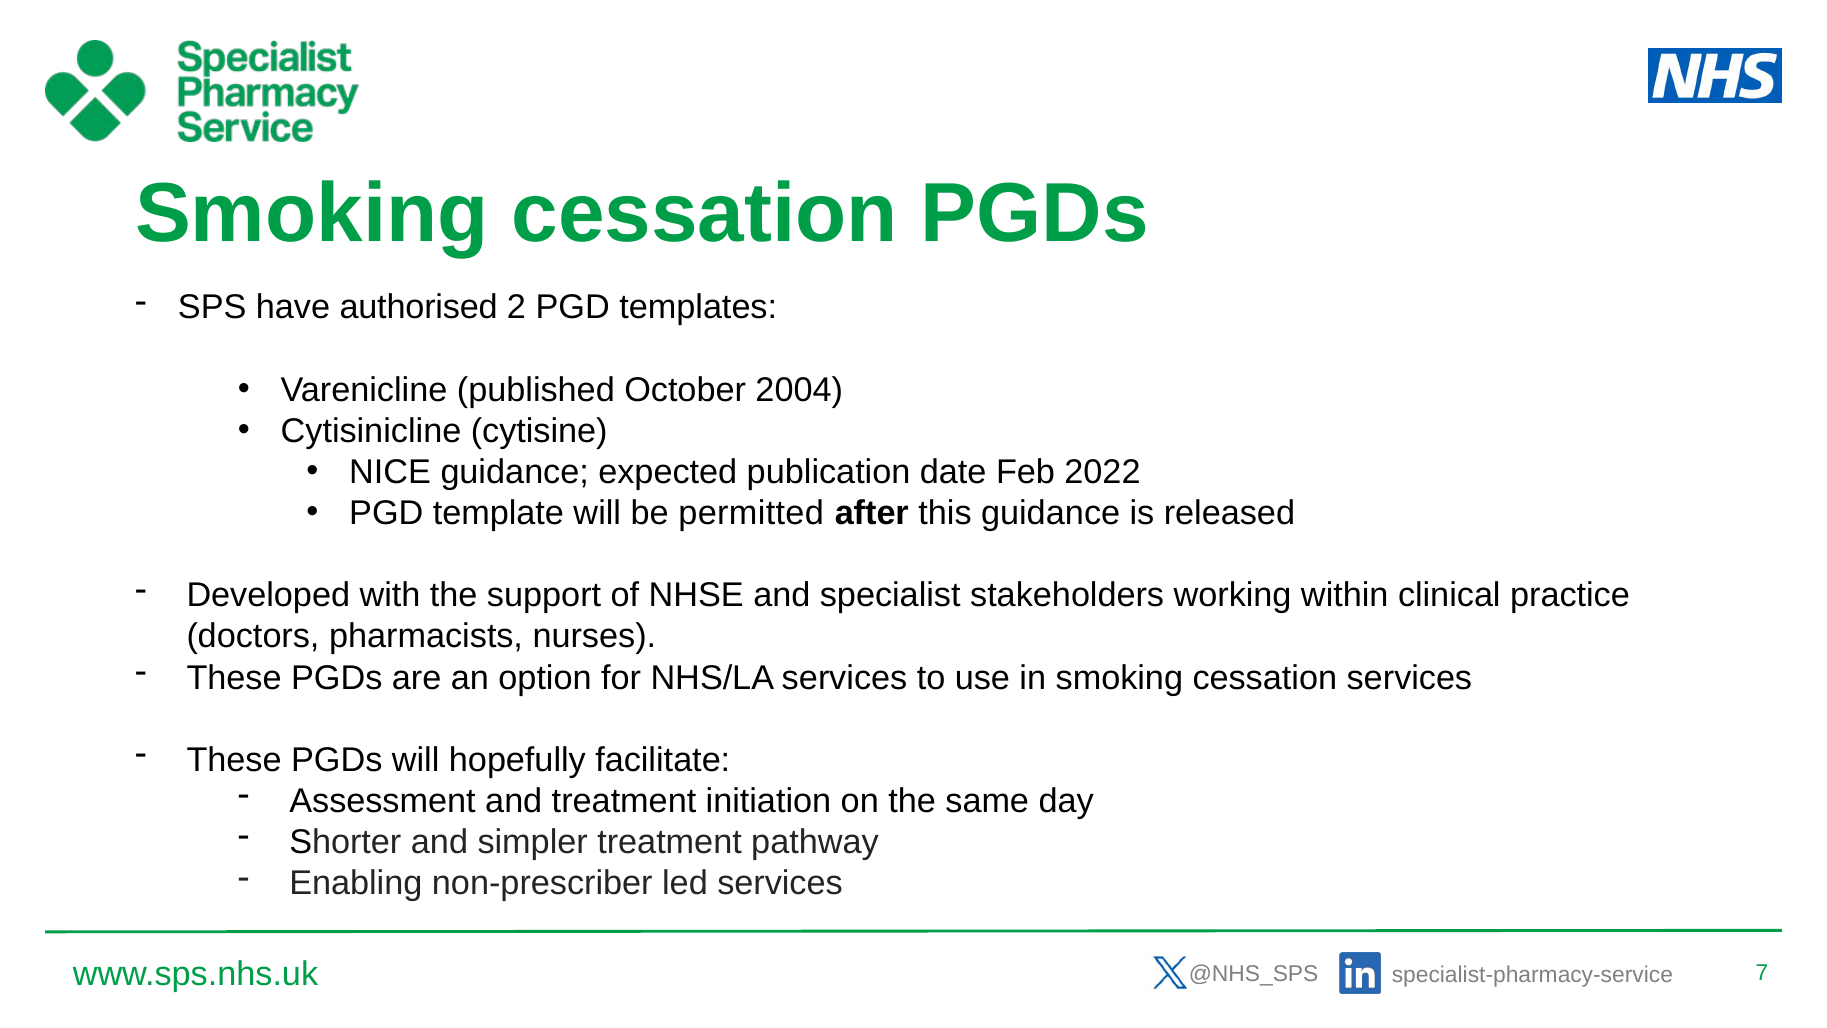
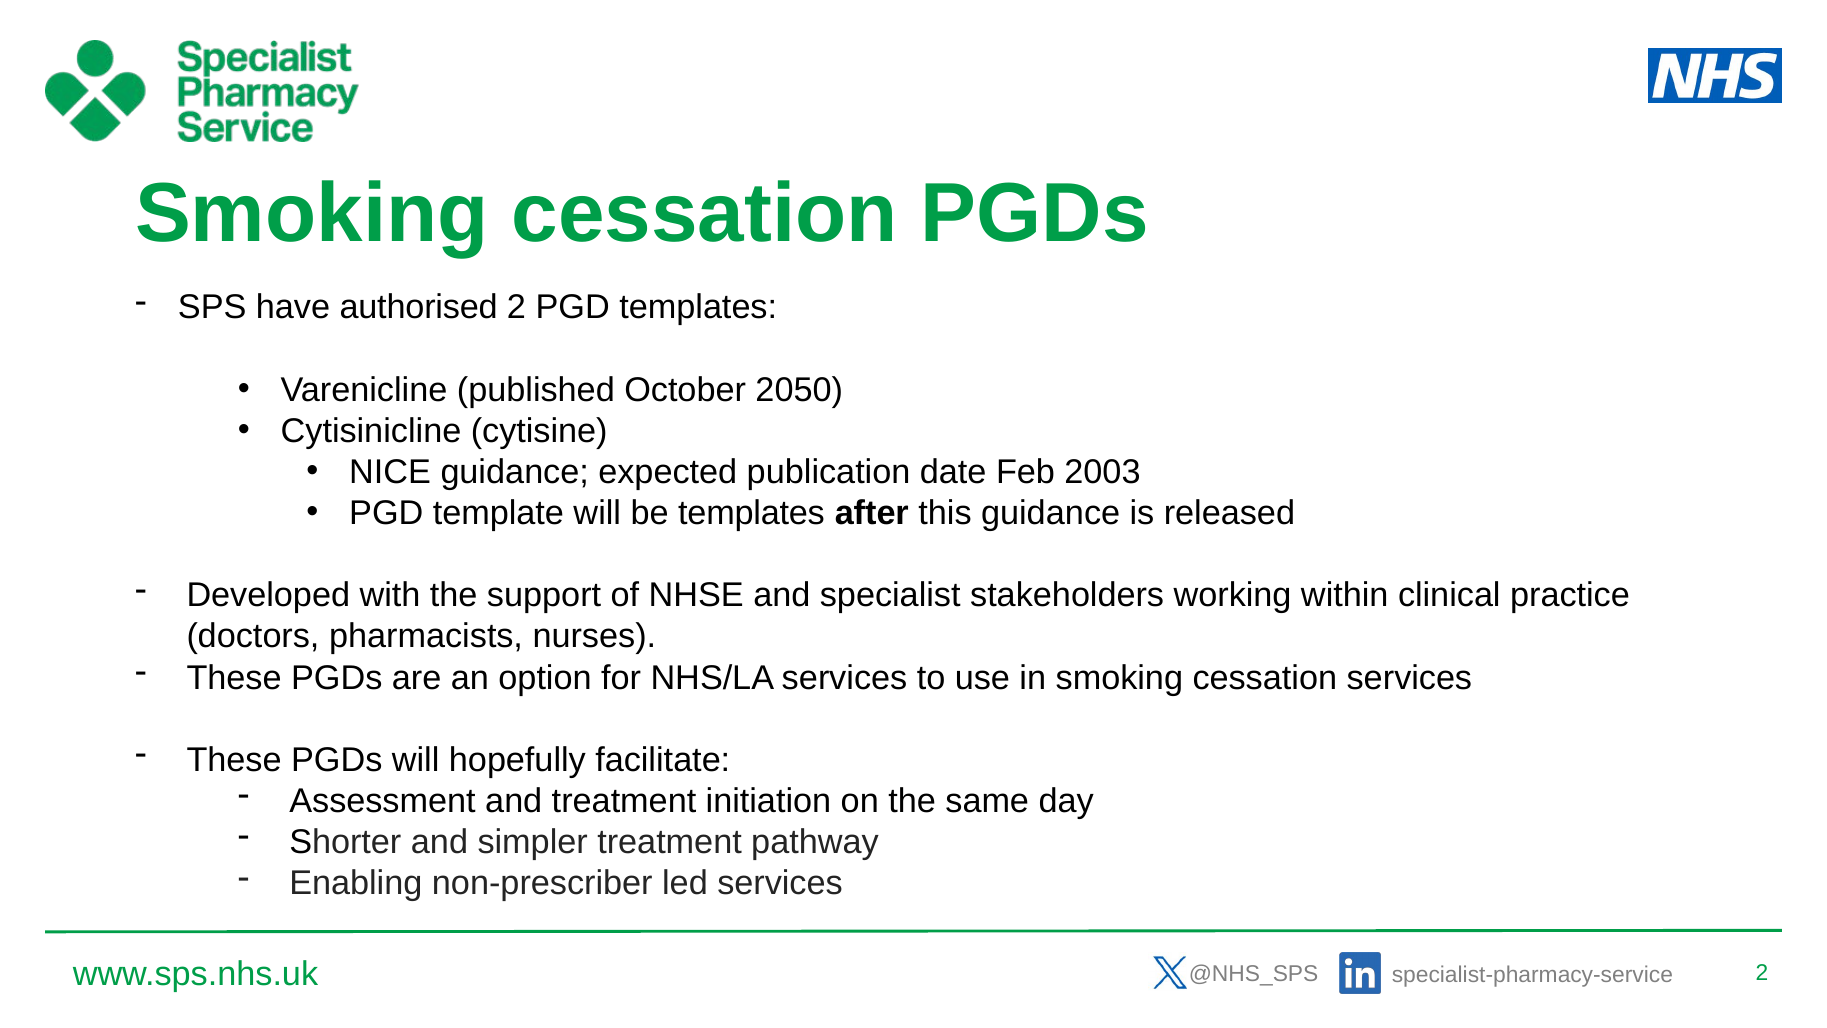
2004: 2004 -> 2050 (799, 390)
2022: 2022 -> 2003 (1102, 472)
be permitted: permitted -> templates (751, 513)
www.sps.nhs.uk 7: 7 -> 2 (1762, 973)
